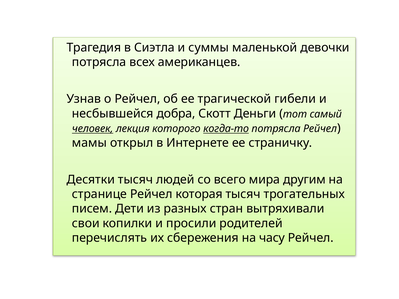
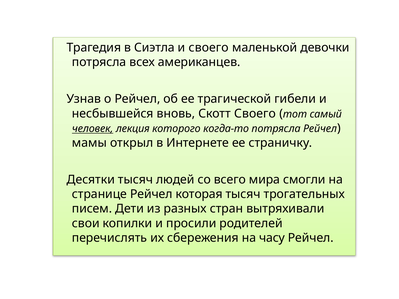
и суммы: суммы -> своего (209, 48)
добра: добра -> вновь (176, 114)
Скотт Деньги: Деньги -> Своего (255, 114)
когда-то underline: present -> none (226, 129)
другим: другим -> смогли (304, 180)
